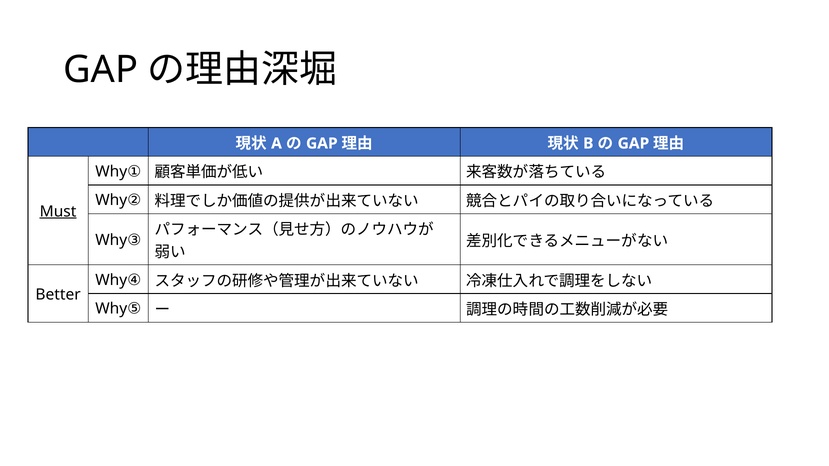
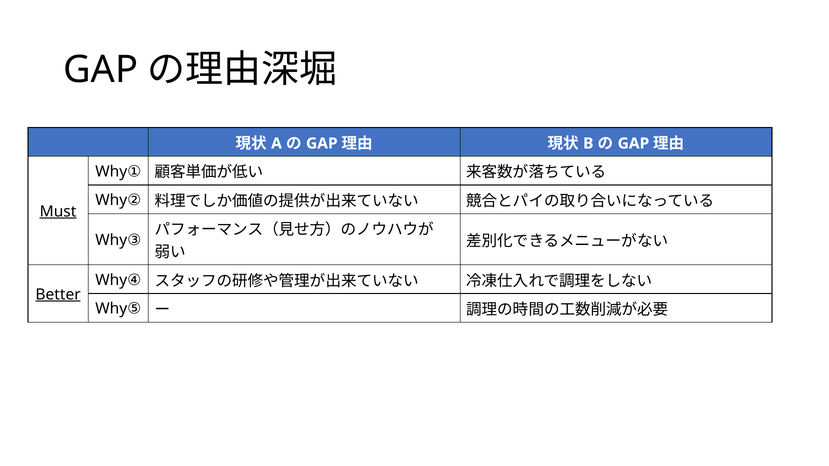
Better underline: none -> present (58, 295)
